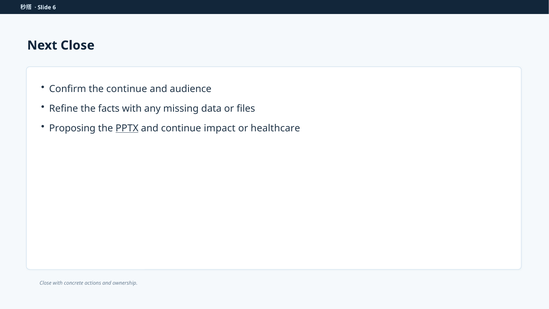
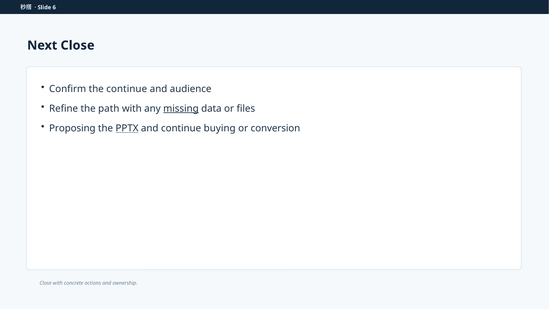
facts: facts -> path (109, 109)
missing underline: none -> present (181, 109)
impact: impact -> buying (220, 128)
healthcare: healthcare -> conversion (275, 128)
